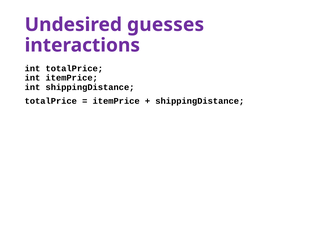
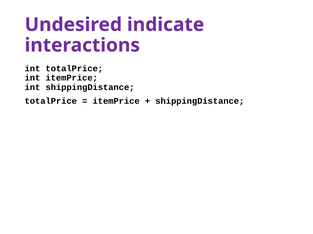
Undesired guesses: guesses -> indicate (166, 25)
